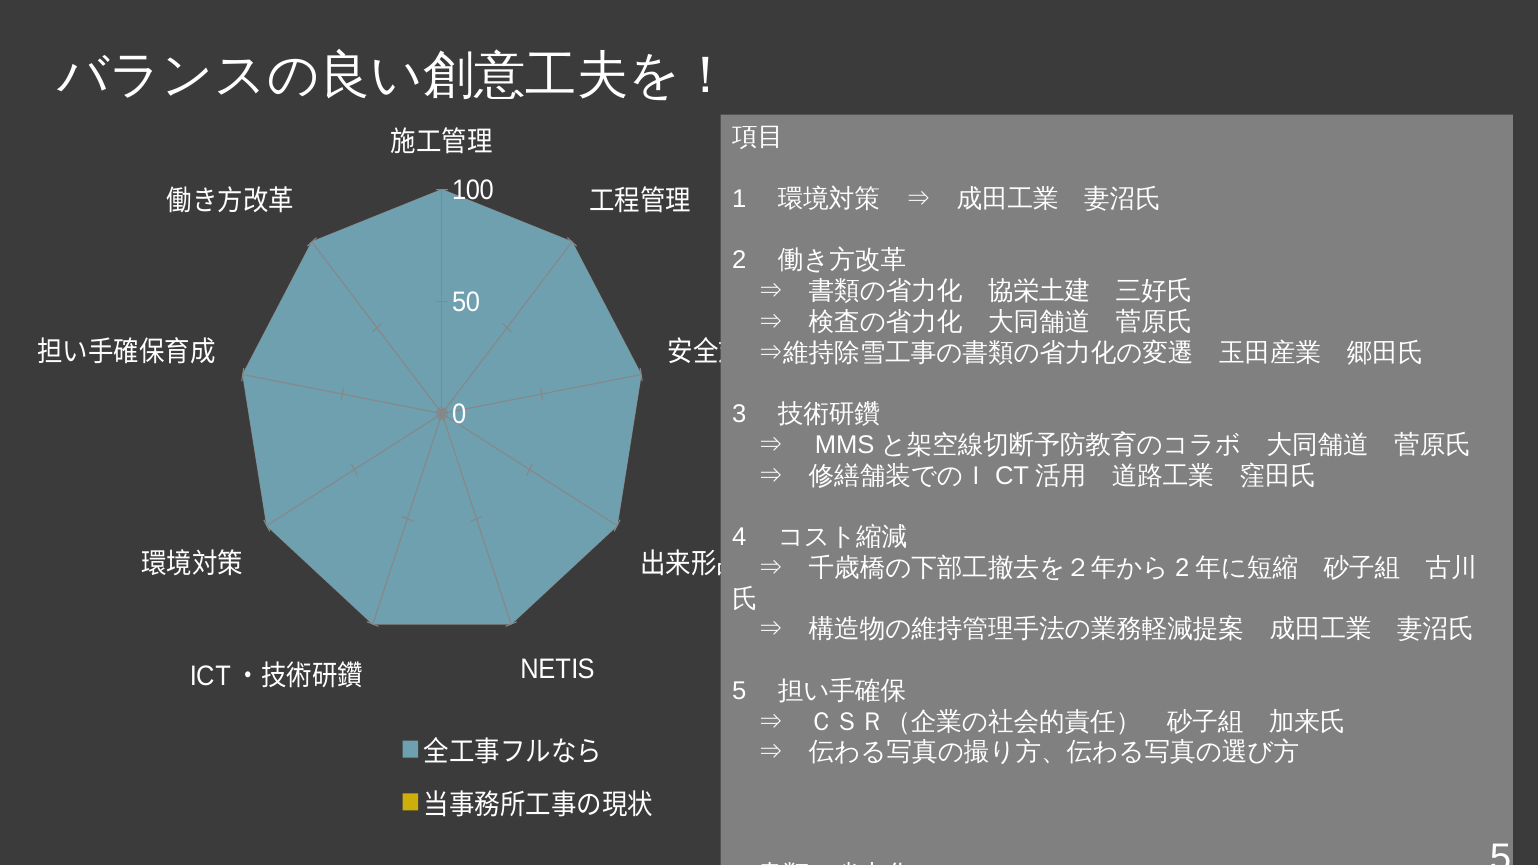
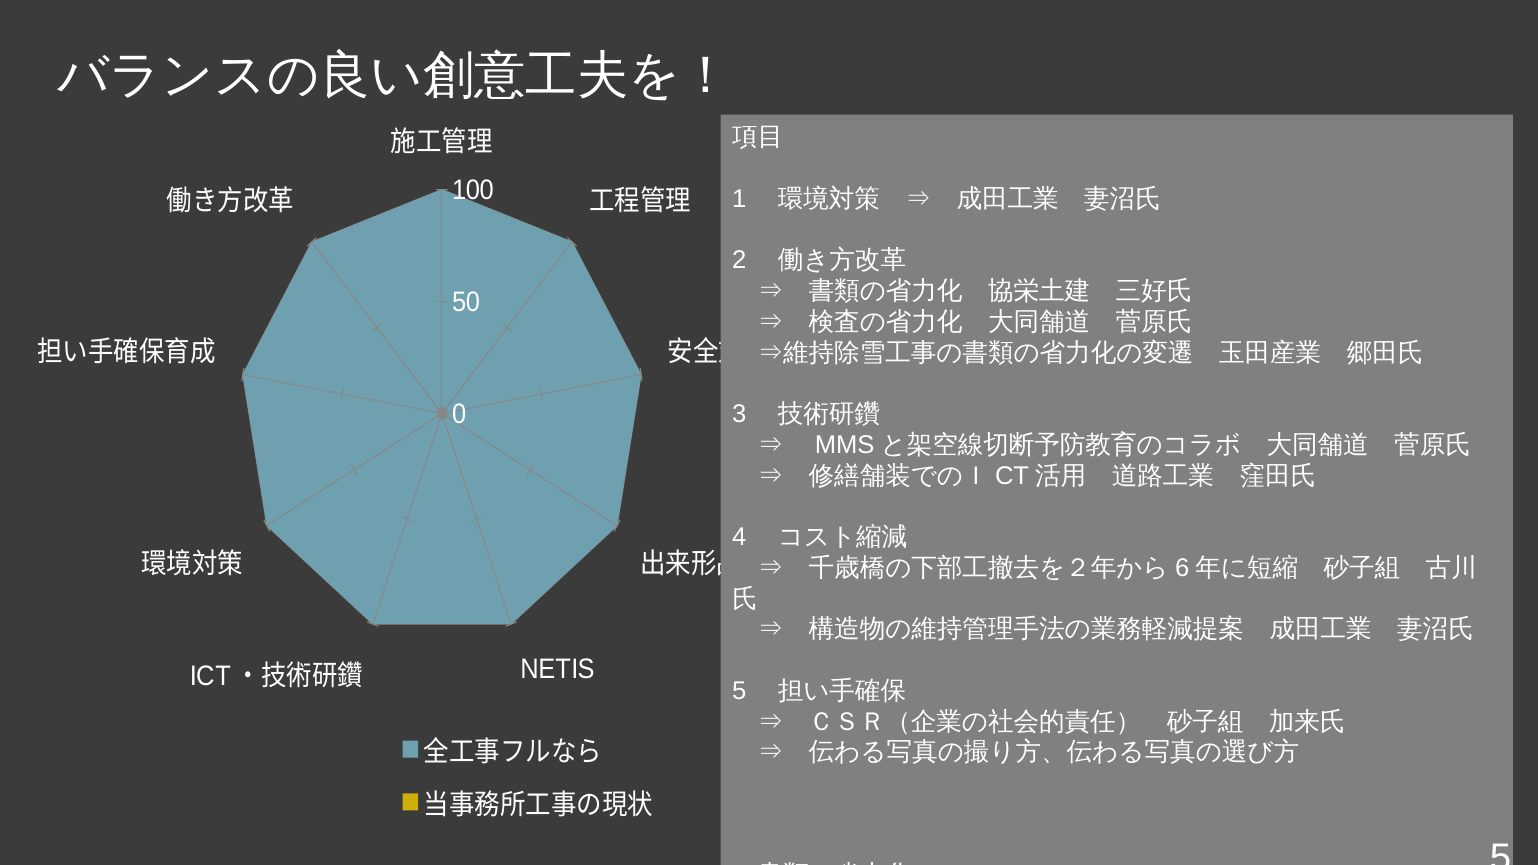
2: 2 -> 6 (1182, 568)
